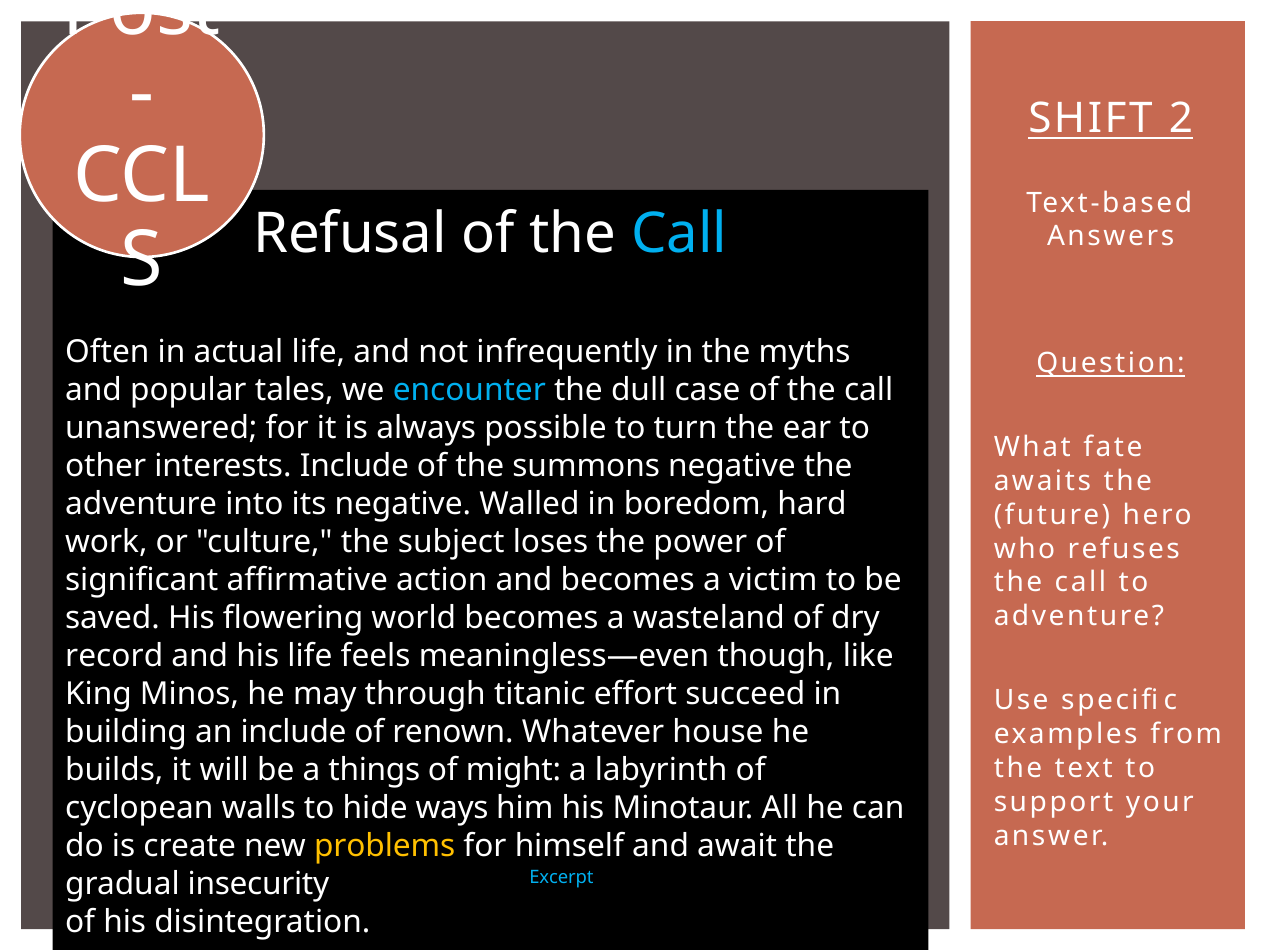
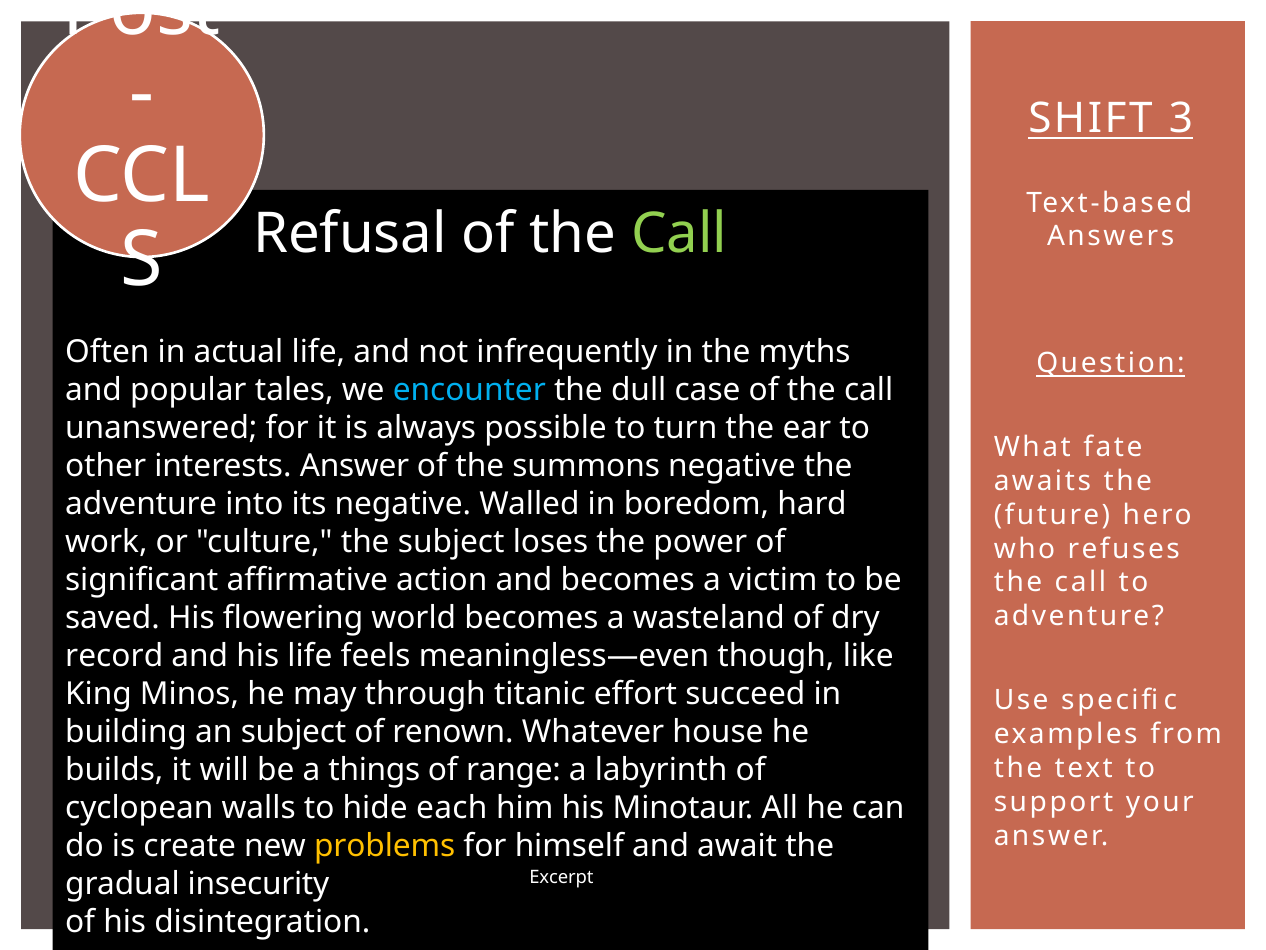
2: 2 -> 3 (1181, 119)
Call colour: light blue -> light green (679, 234)
interests Include: Include -> Answer (354, 466)
an include: include -> subject (294, 732)
might: might -> range (514, 770)
ways: ways -> each (452, 808)
Excerpt colour: light blue -> white (561, 877)
